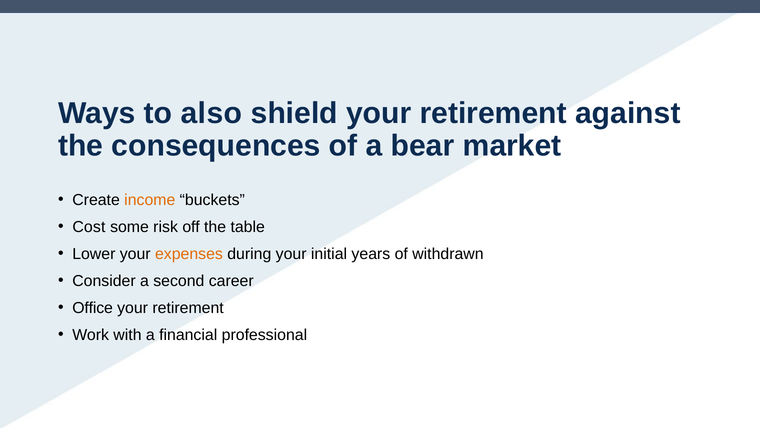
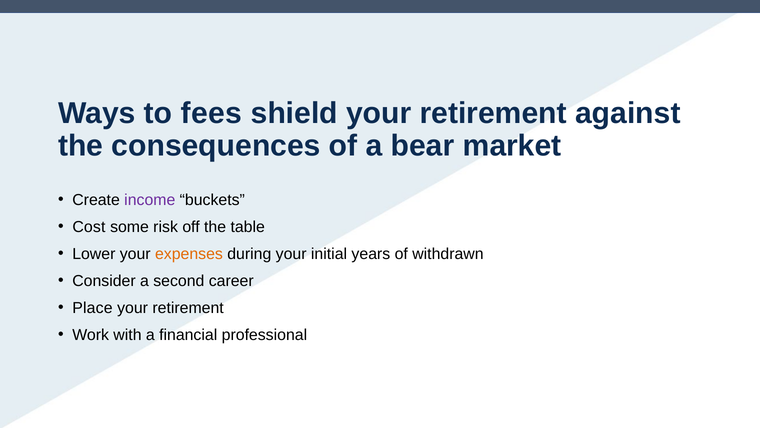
also: also -> fees (211, 113)
income colour: orange -> purple (150, 200)
Office: Office -> Place (92, 308)
